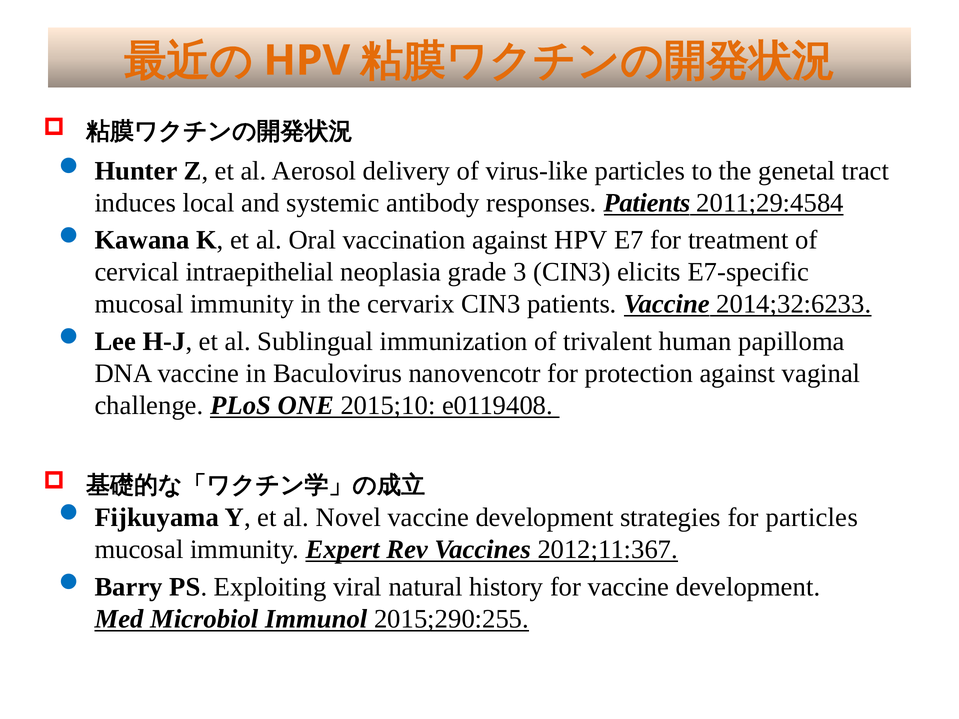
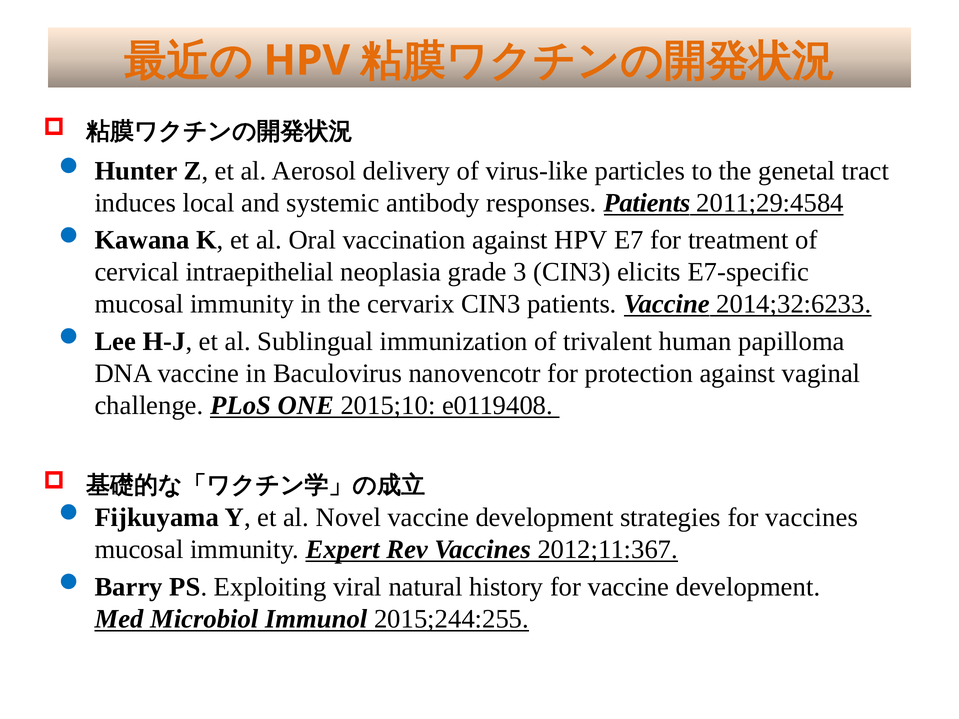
for particles: particles -> vaccines (812, 518)
2015;290:255: 2015;290:255 -> 2015;244:255 (452, 619)
